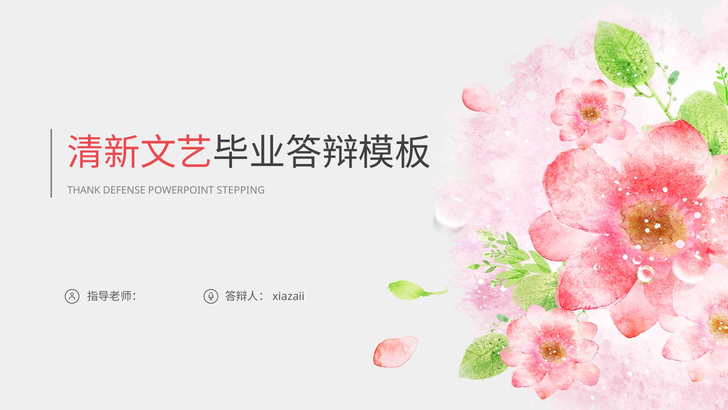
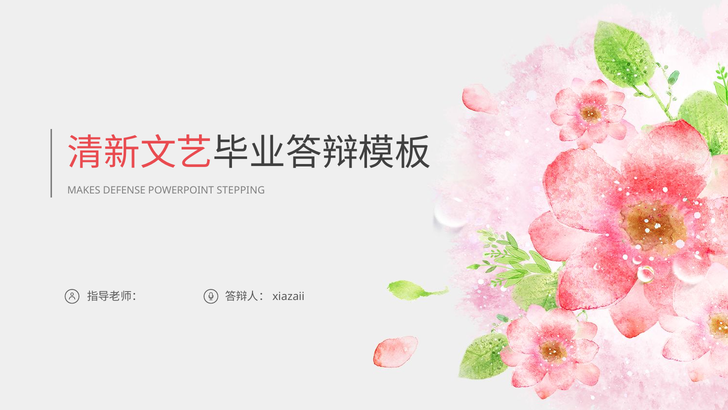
THANK: THANK -> MAKES (84, 190)
